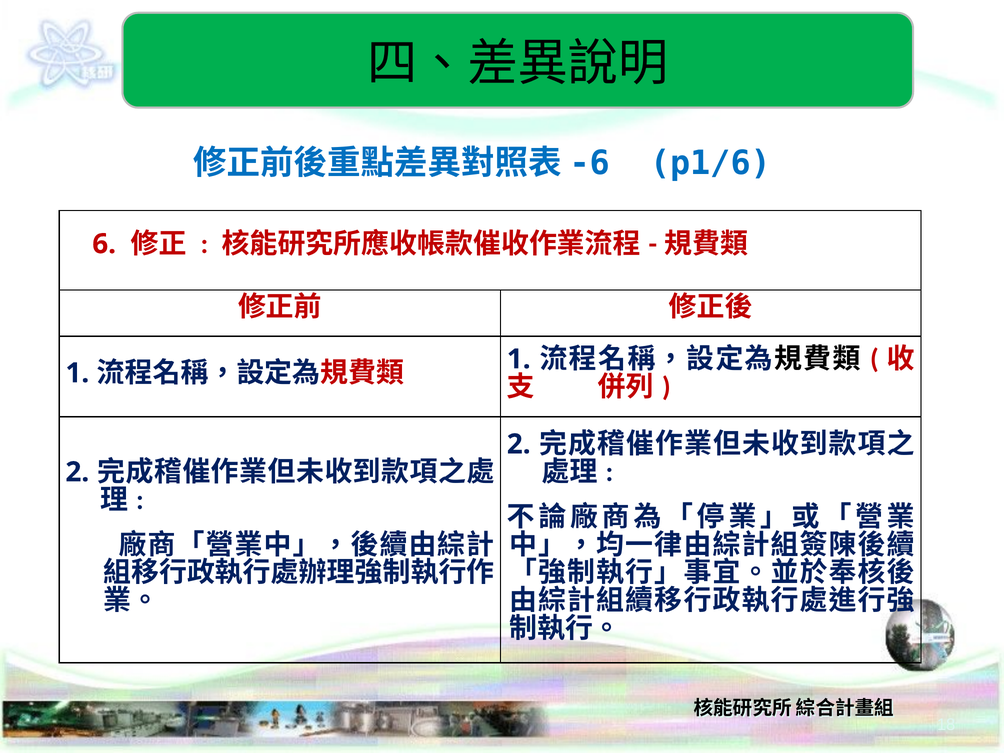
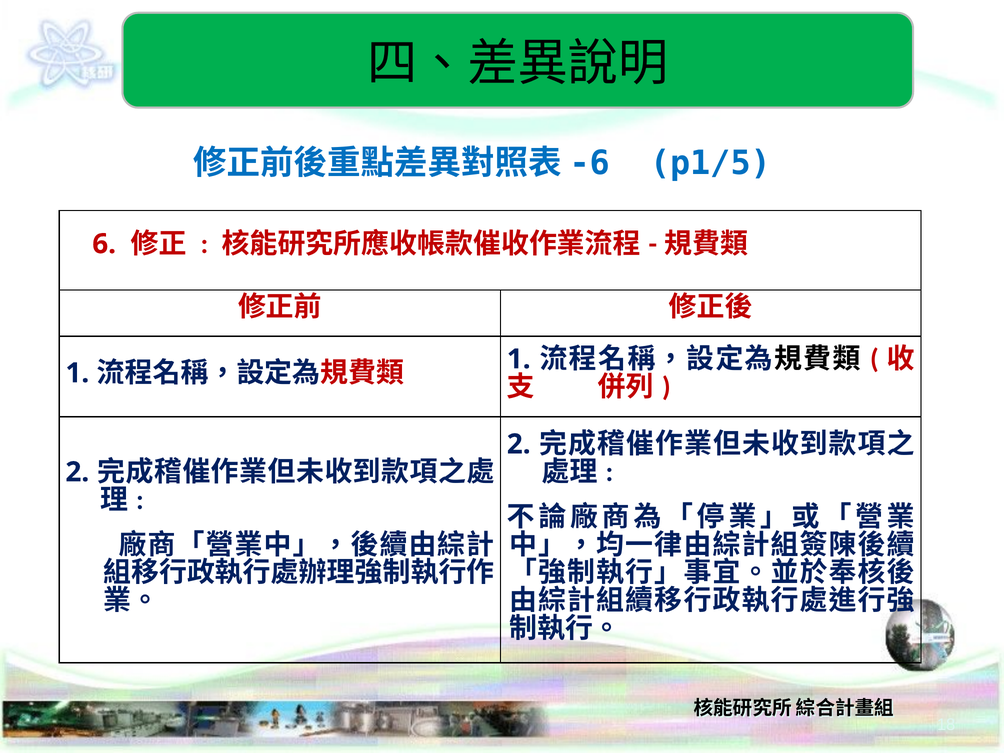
p1/6: p1/6 -> p1/5 (710, 163)
